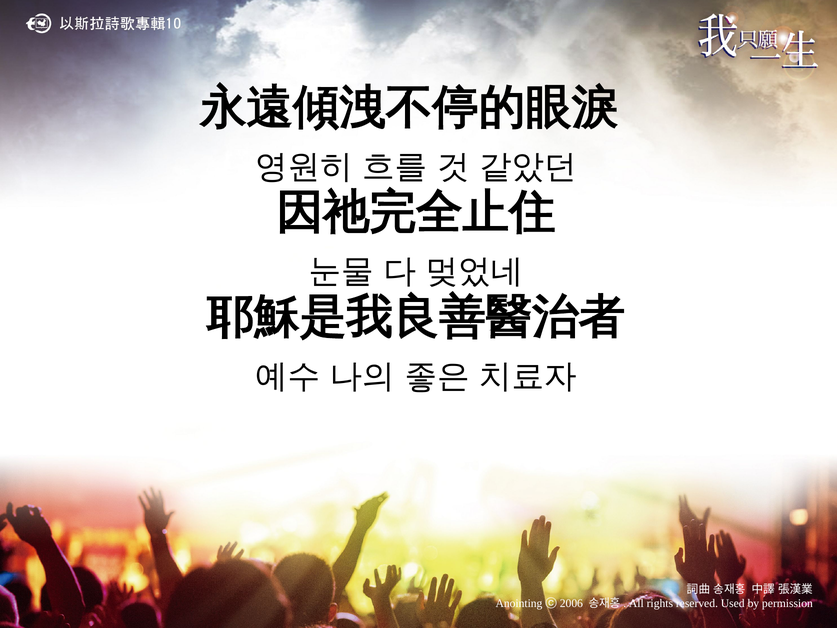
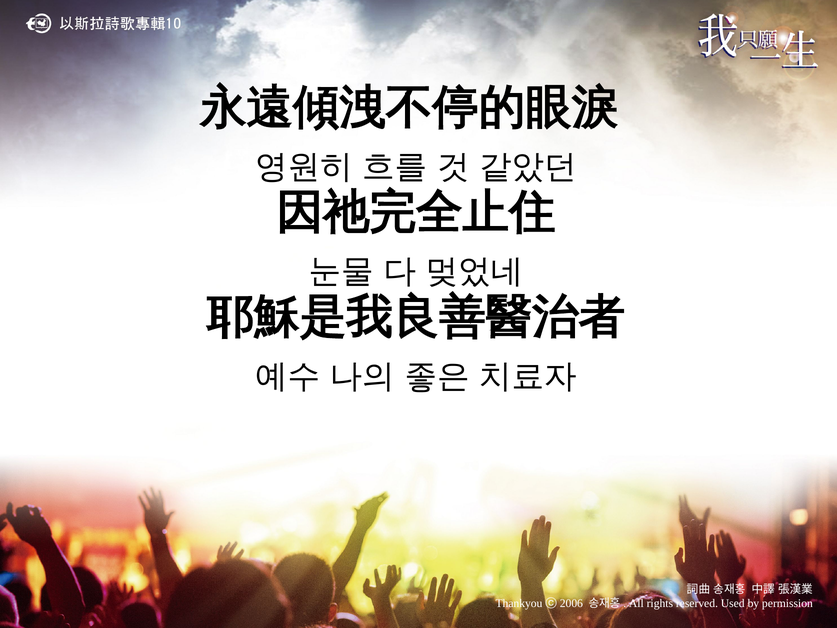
Anointing: Anointing -> Thankyou (519, 603)
